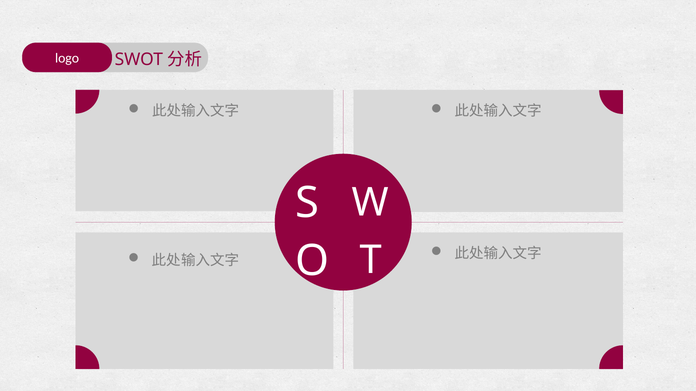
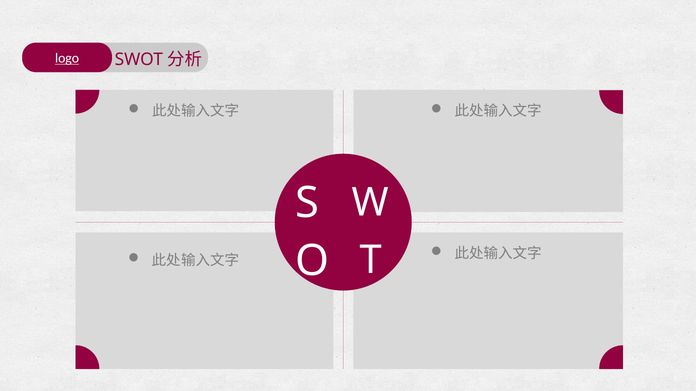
logo underline: none -> present (67, 58)
